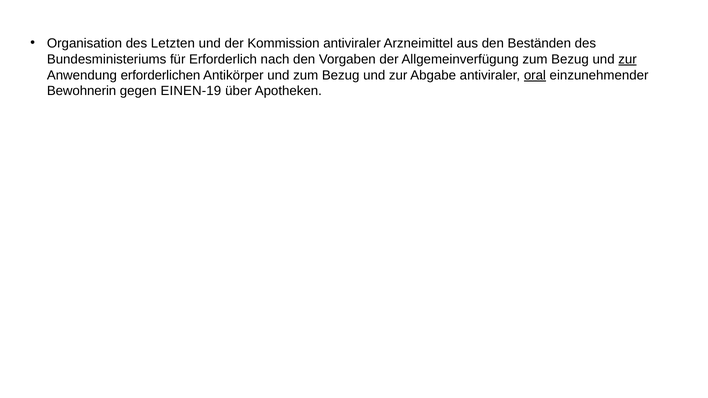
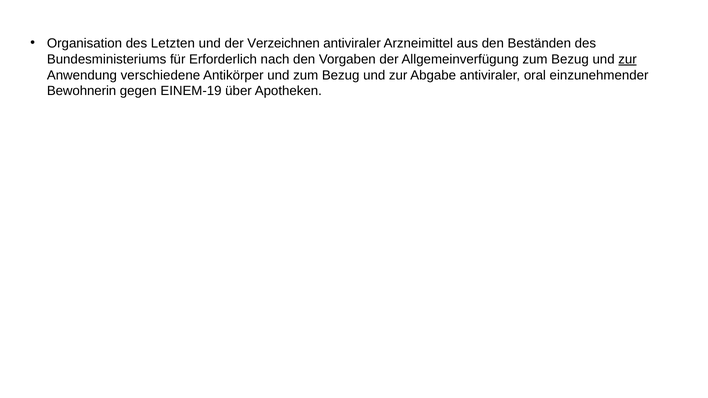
Kommission: Kommission -> Verzeichnen (284, 43)
erforderlichen: erforderlichen -> verschiedene (160, 75)
oral underline: present -> none (535, 75)
EINEN-19: EINEN-19 -> EINEM-19 (191, 91)
